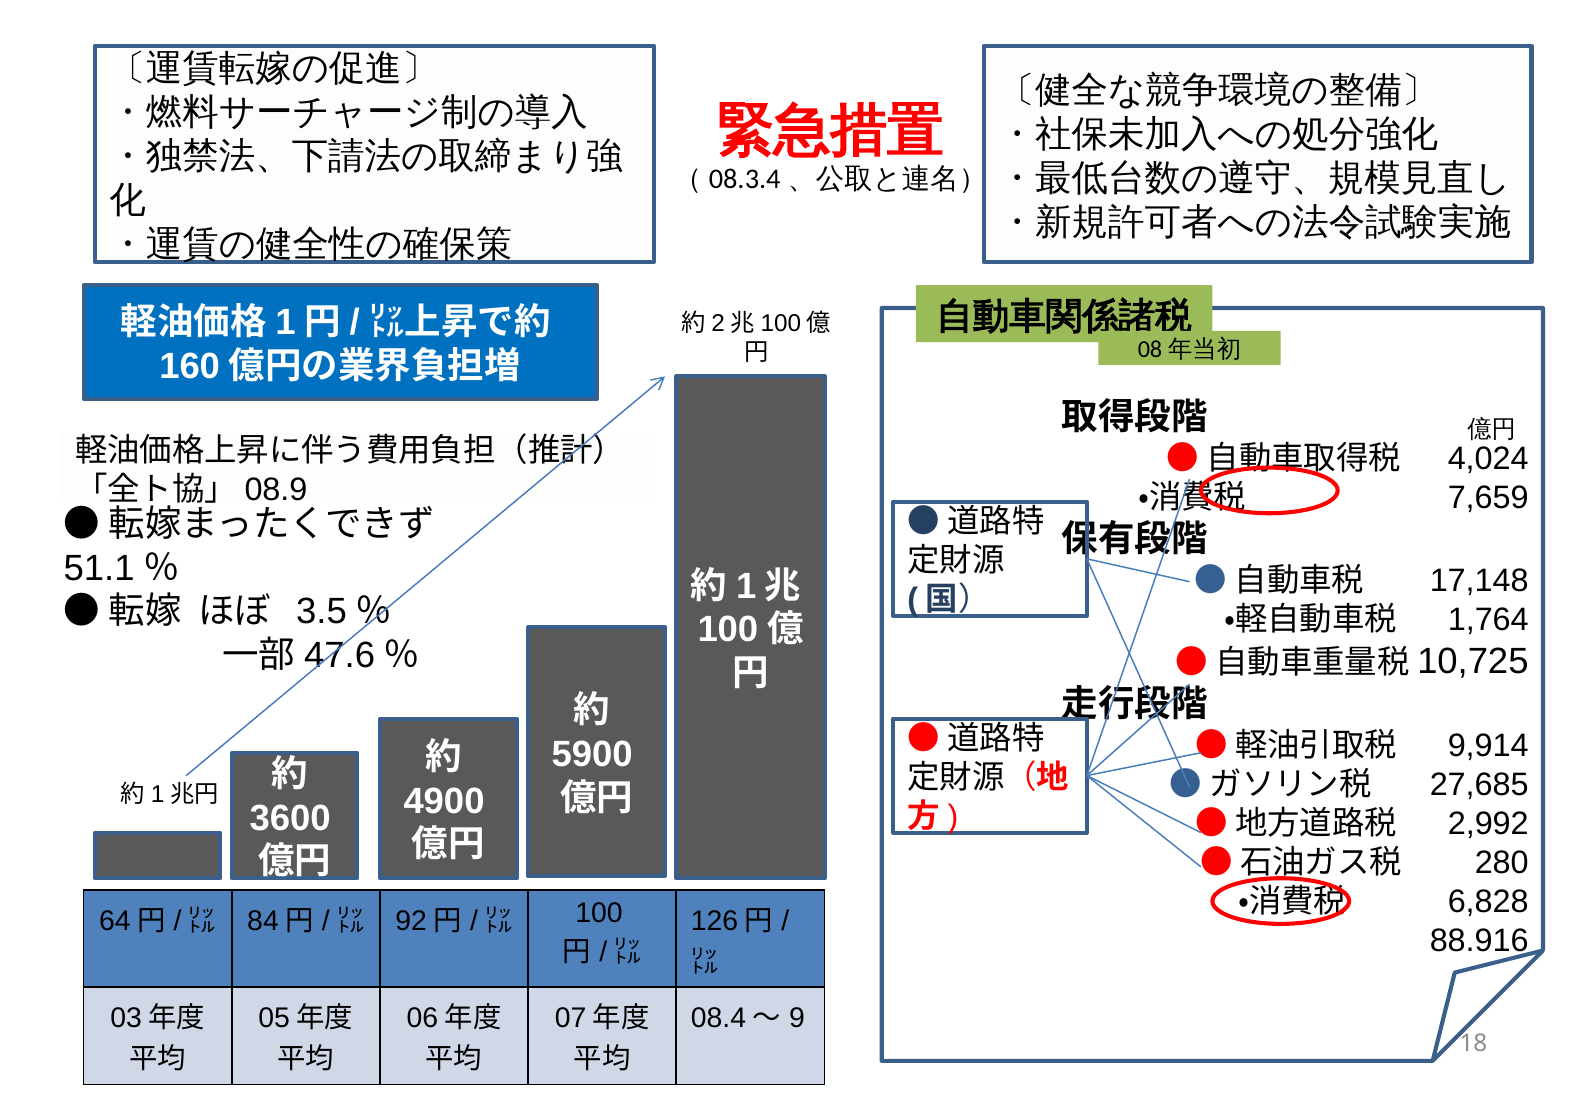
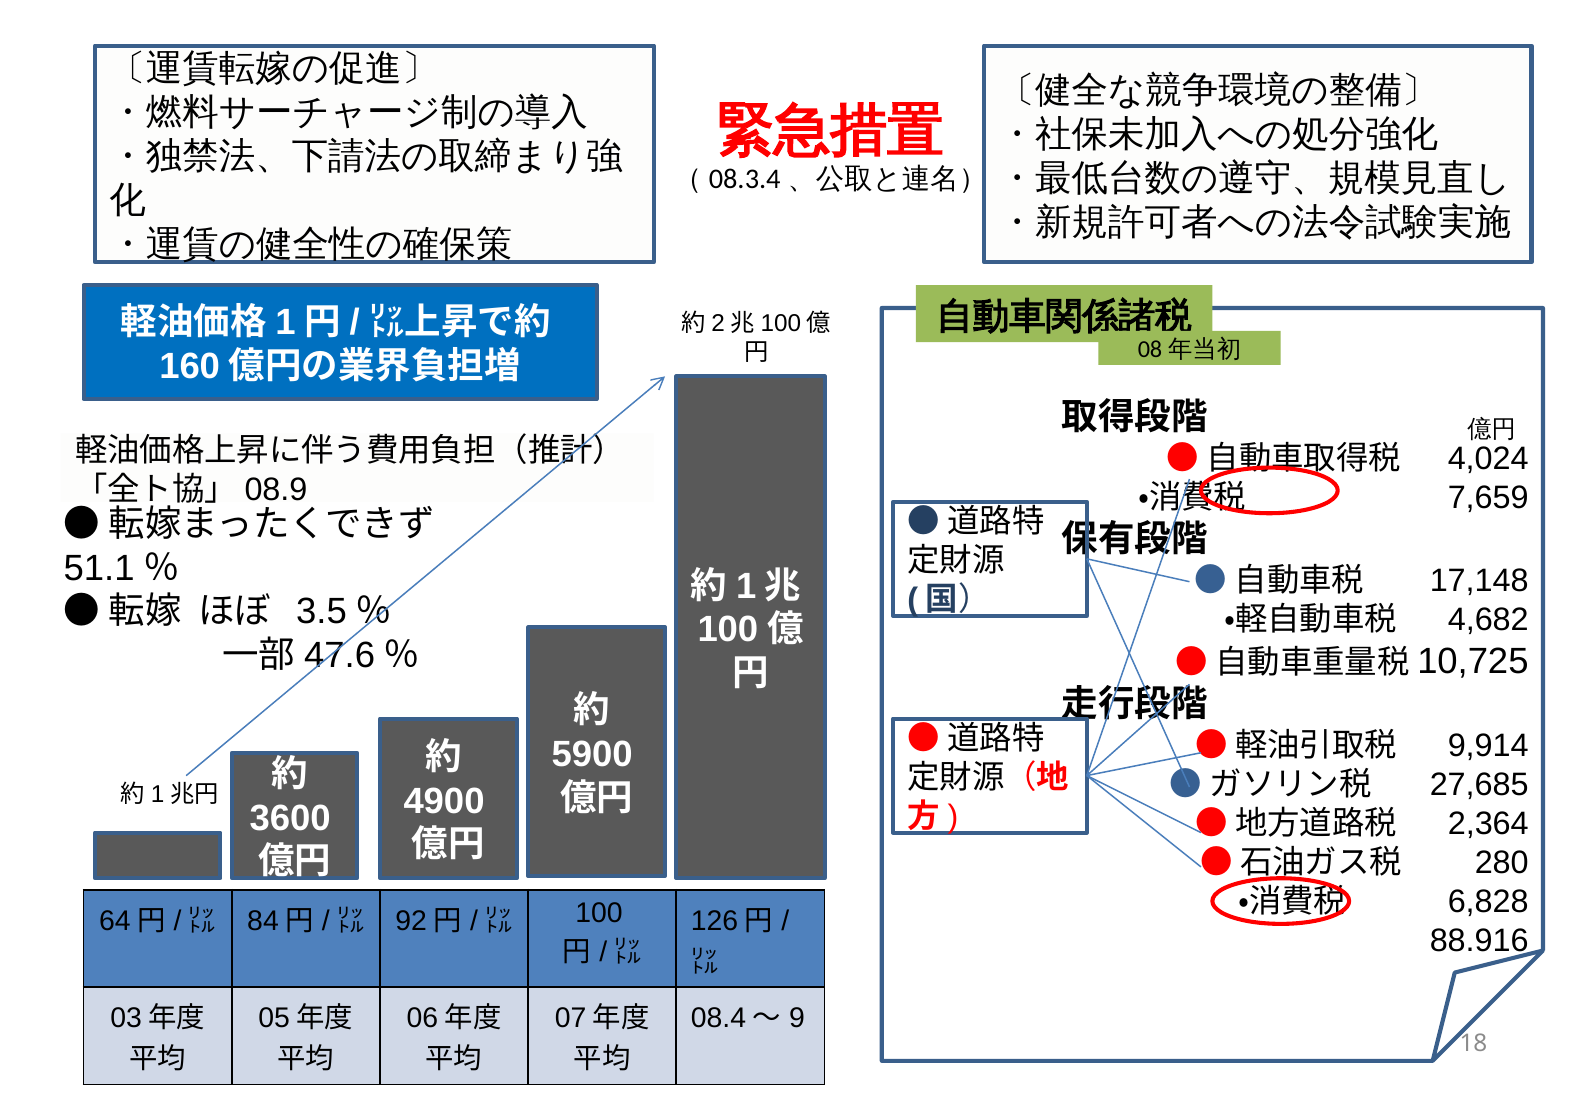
1,764: 1,764 -> 4,682 (1488, 619)
2,992: 2,992 -> 2,364 (1488, 823)
